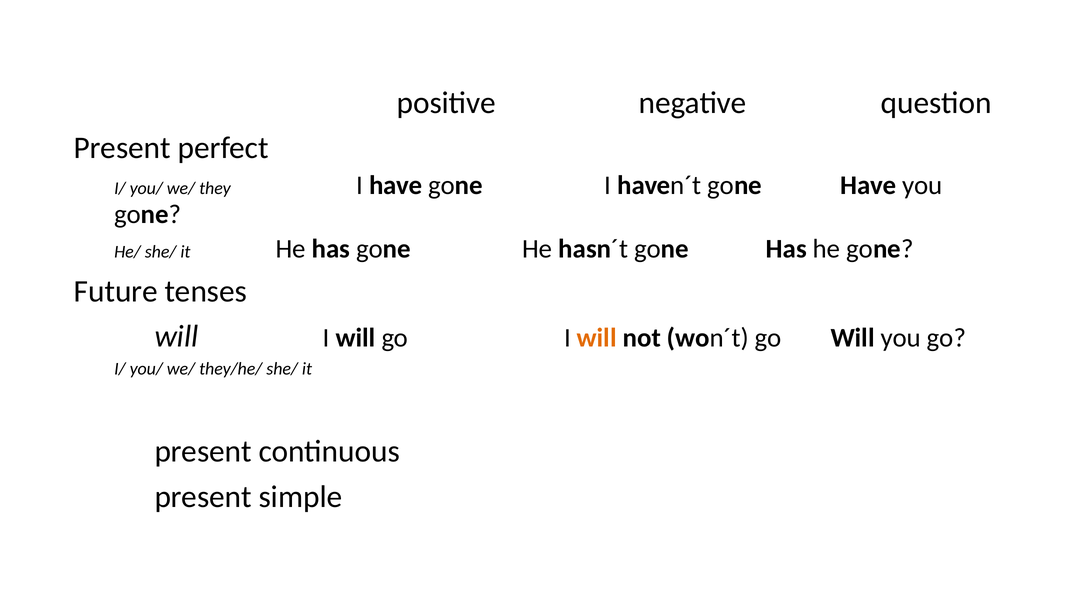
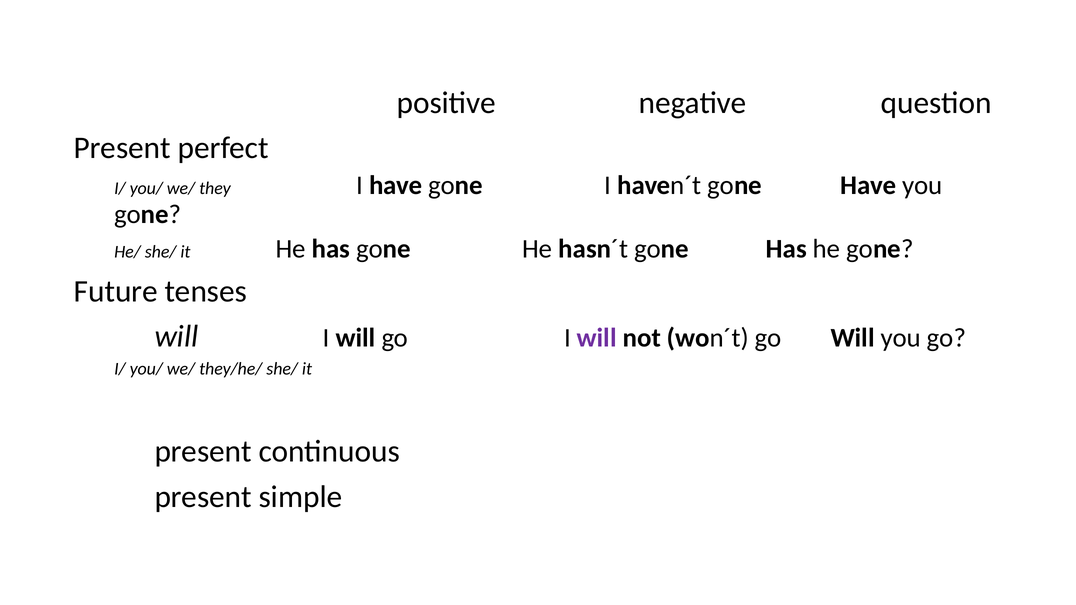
will colour: orange -> purple (597, 338)
